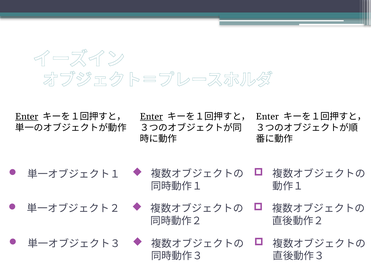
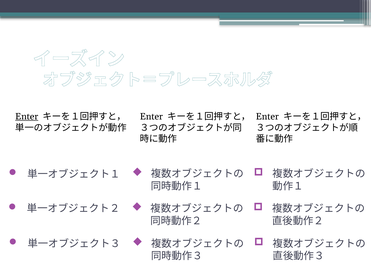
Enter underline: present -> none (151, 117)
